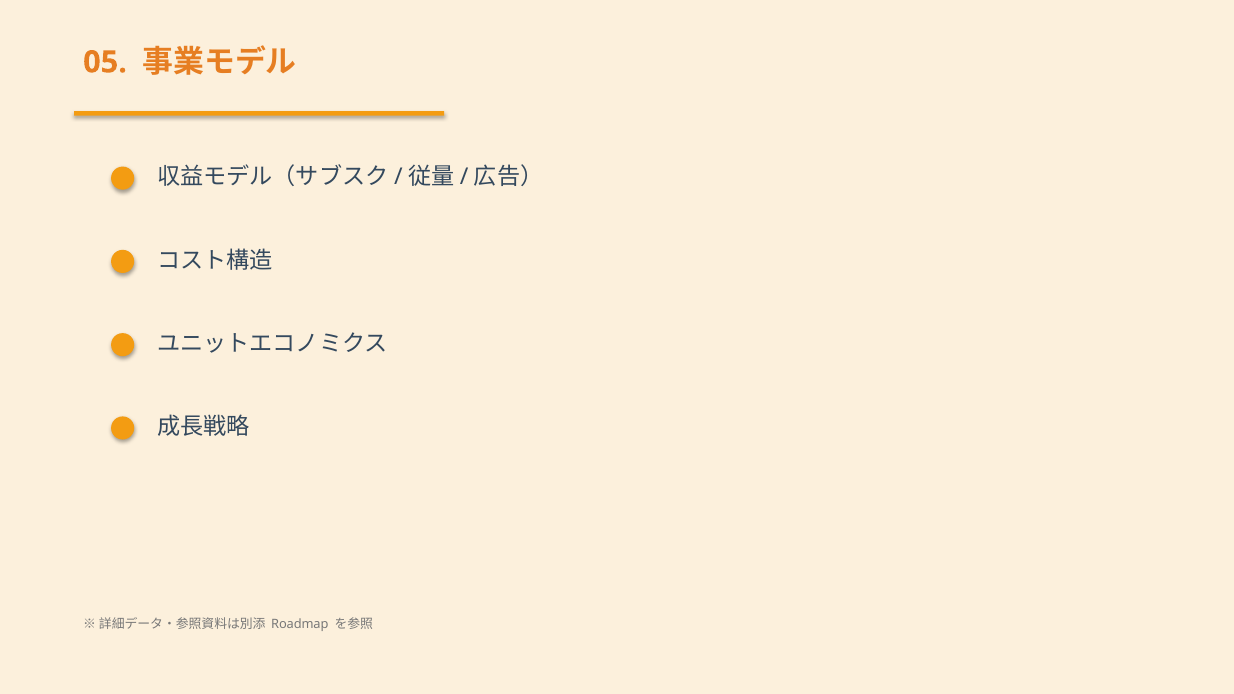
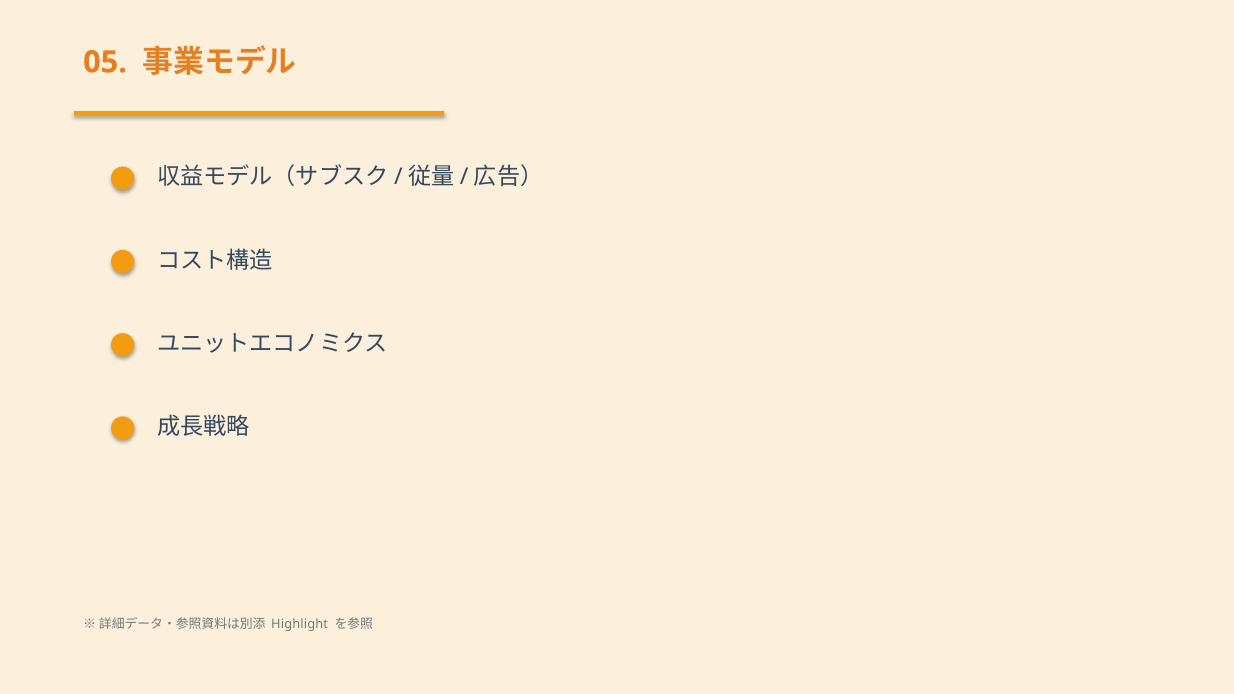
Roadmap: Roadmap -> Highlight (300, 624)
